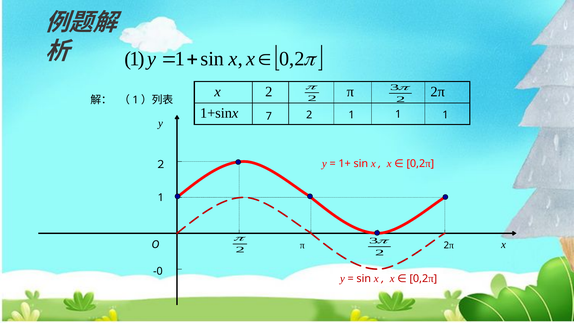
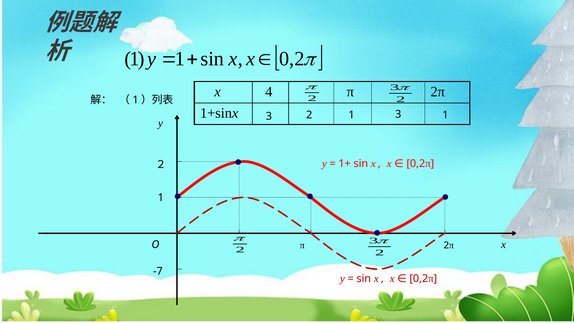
x 2: 2 -> 4 (269, 92)
1+sinx 7: 7 -> 3 (269, 116)
2 1 1: 1 -> 3 (398, 114)
-0: -0 -> -7 (158, 271)
